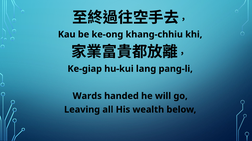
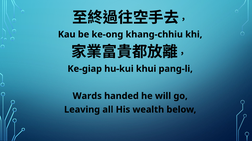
lang: lang -> khui (146, 69)
